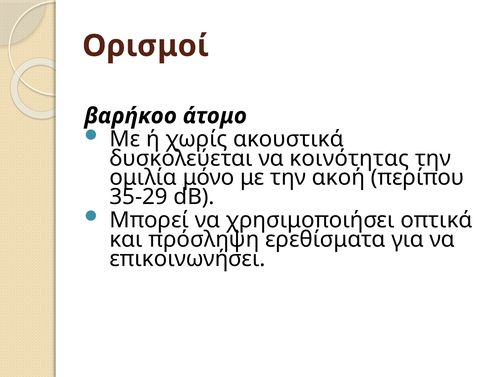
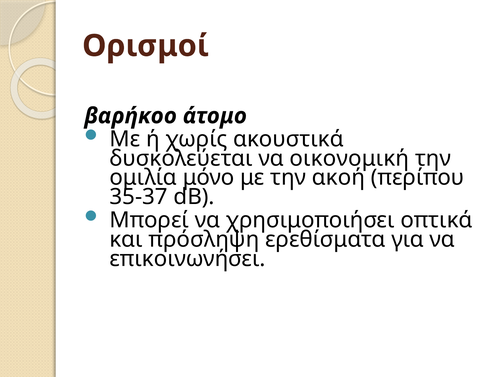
κοινότητας: κοινότητας -> οικονομική (349, 158)
35-29: 35-29 -> 35-37 (139, 197)
